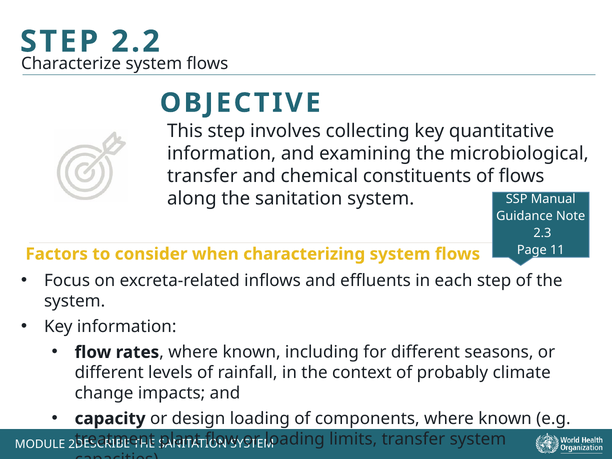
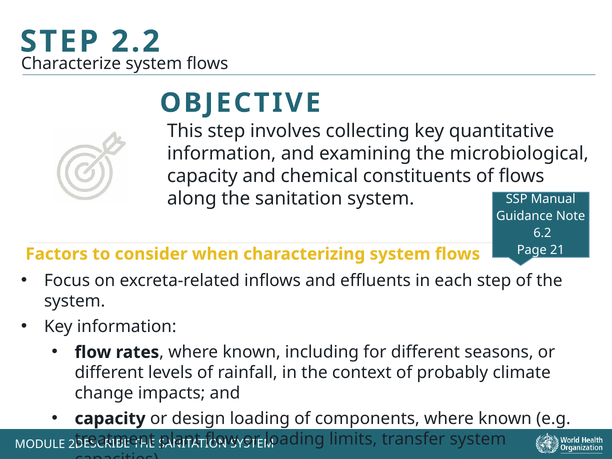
transfer: transfer -> capacity (202, 176)
2.3: 2.3 -> 6.2 (542, 233)
11: 11 -> 21 (557, 250)
